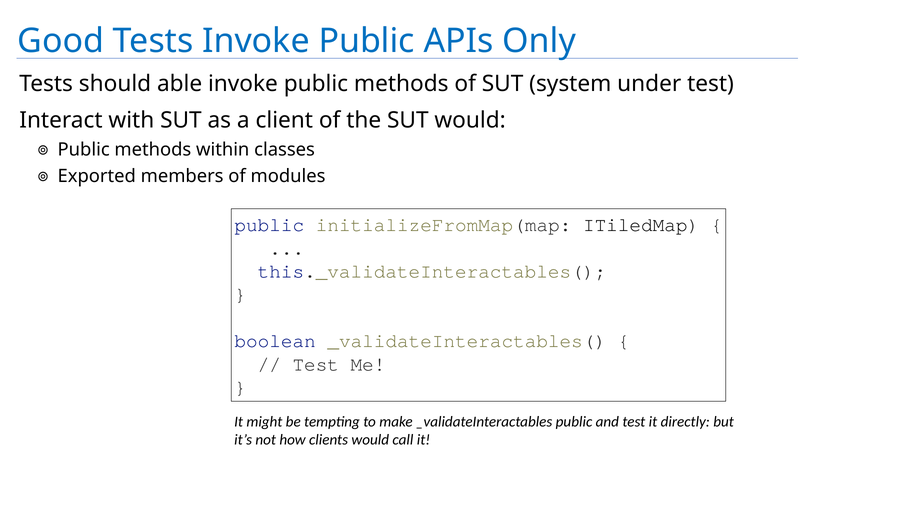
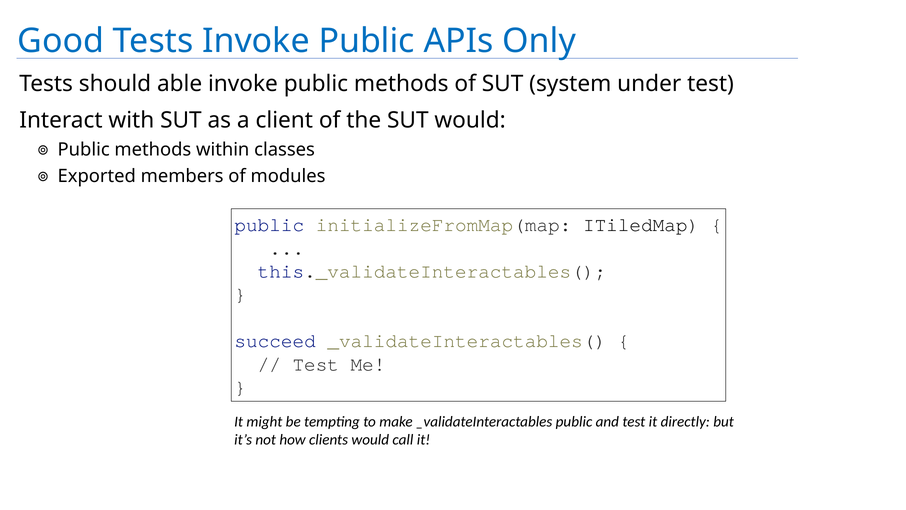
boolean: boolean -> succeed (275, 341)
